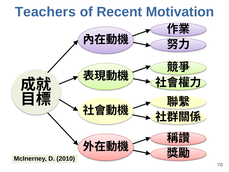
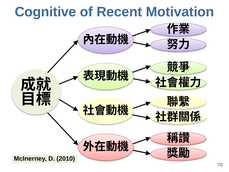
Teachers: Teachers -> Cognitive (45, 12)
